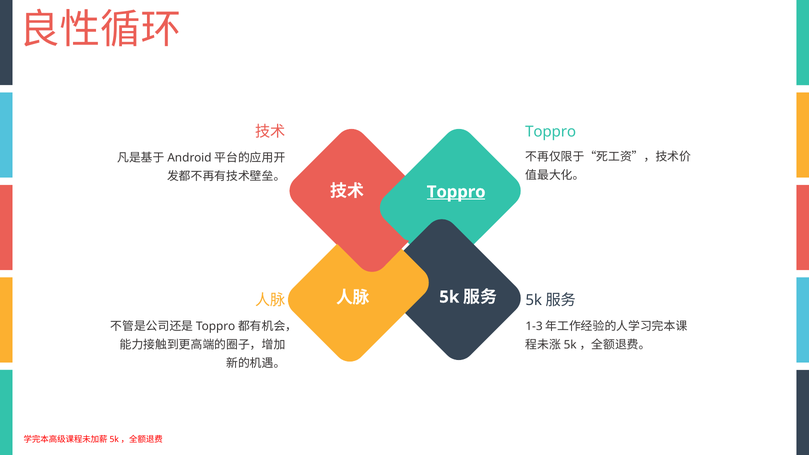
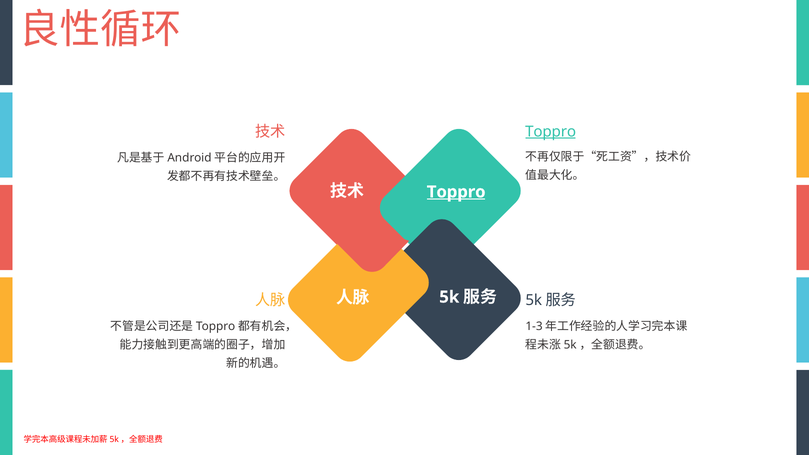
Toppro underline: none -> present (551, 132)
